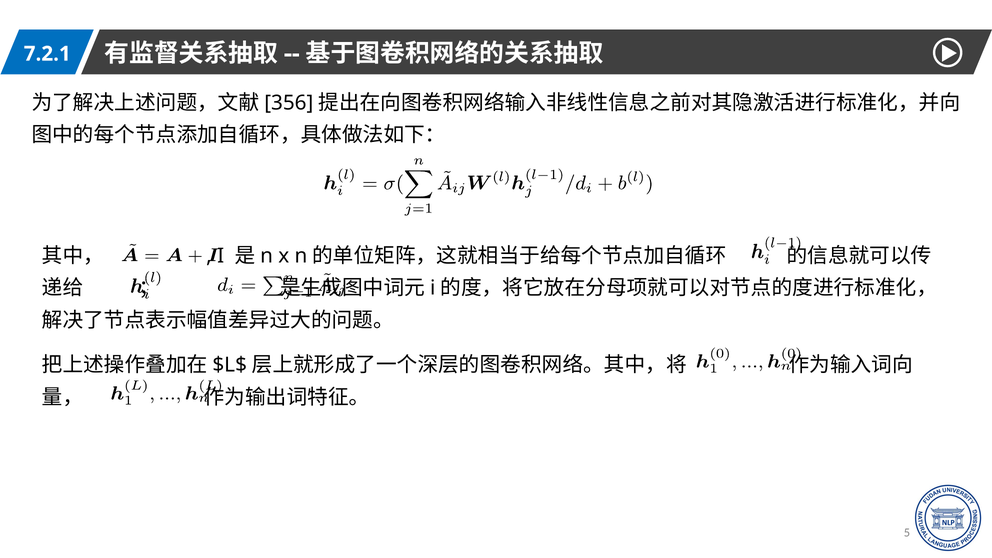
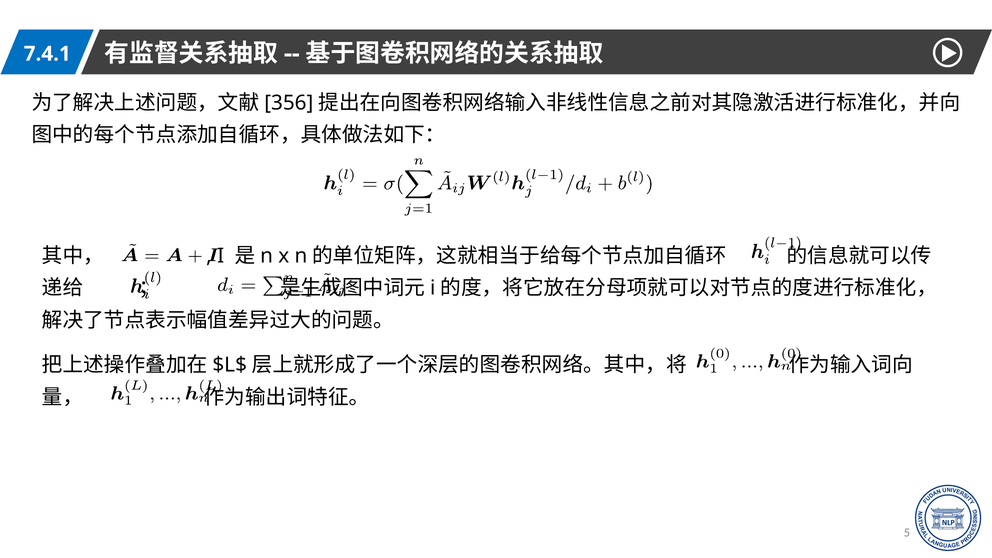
7.2.1: 7.2.1 -> 7.4.1 (47, 54)
